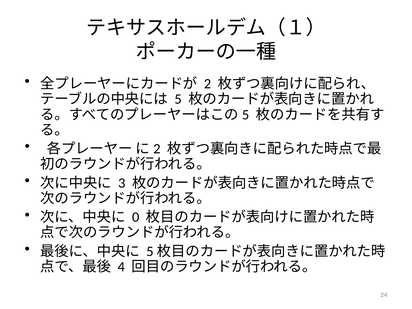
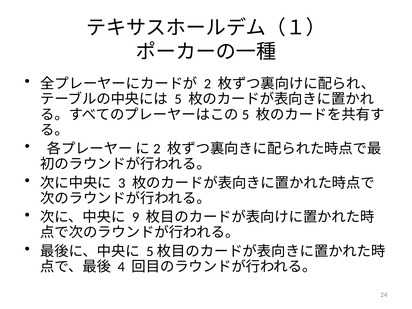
0: 0 -> 9 (136, 217)
